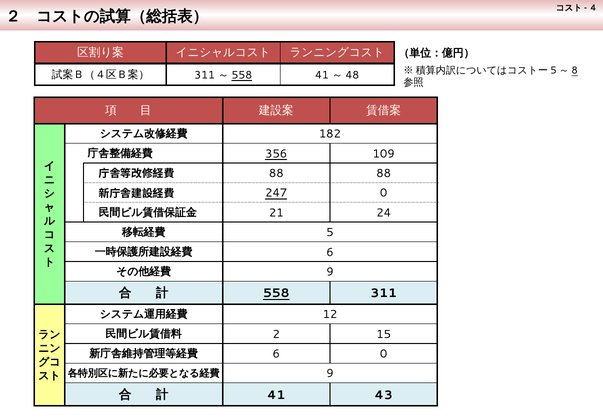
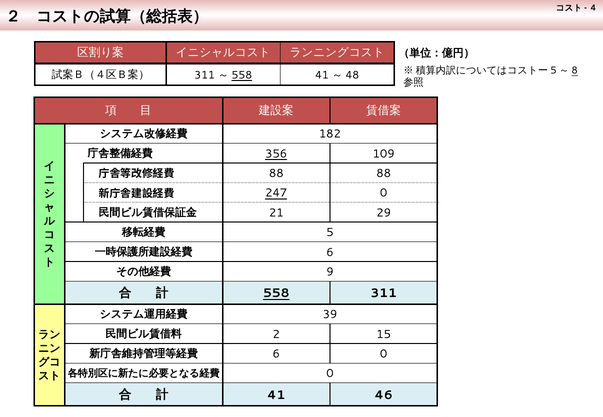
24: 24 -> 29 (384, 213)
12: 12 -> 39 (330, 315)
9: 9 -> 0 (330, 374)
43: 43 -> 46 (384, 395)
